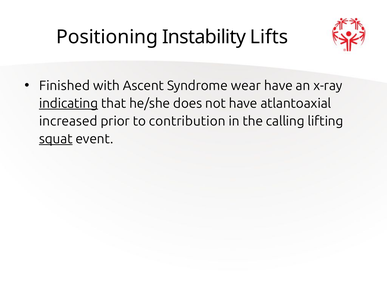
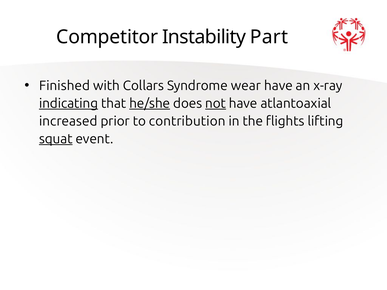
Positioning: Positioning -> Competitor (107, 37)
Lifts: Lifts -> Part (269, 37)
Ascent: Ascent -> Collars (143, 86)
he/she underline: none -> present (150, 104)
not underline: none -> present (216, 104)
calling: calling -> flights (285, 121)
